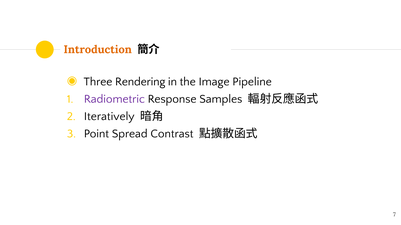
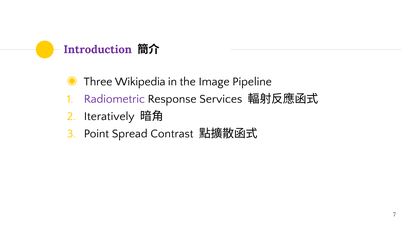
Introduction colour: orange -> purple (98, 50)
Rendering: Rendering -> Wikipedia (140, 82)
Samples: Samples -> Services (221, 99)
